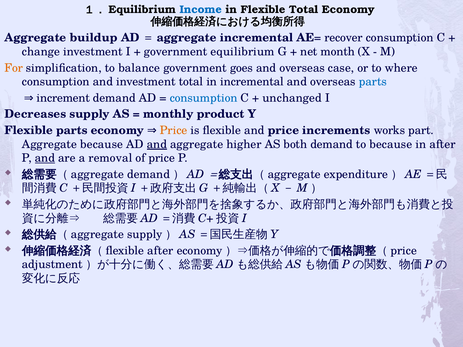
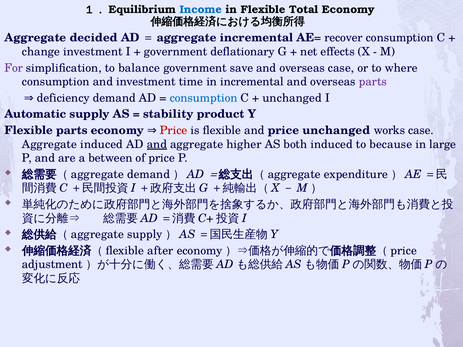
buildup: buildup -> decided (94, 38)
equilibrium: equilibrium -> deflationary (243, 52)
month: month -> effects (338, 52)
For colour: orange -> purple (14, 68)
goes: goes -> save (242, 68)
investment total: total -> time (191, 82)
parts colour: blue -> purple (373, 82)
increment: increment -> deficiency (63, 98)
Decreases: Decreases -> Automatic (35, 114)
monthly: monthly -> stability (168, 114)
price increments: increments -> unchanged (336, 130)
works part: part -> case (421, 130)
Price colour: orange -> red (174, 130)
Aggregate because: because -> induced (102, 144)
both demand: demand -> induced (332, 144)
in after: after -> large (443, 144)
and underline: present -> none (45, 158)
removal: removal -> between (110, 158)
